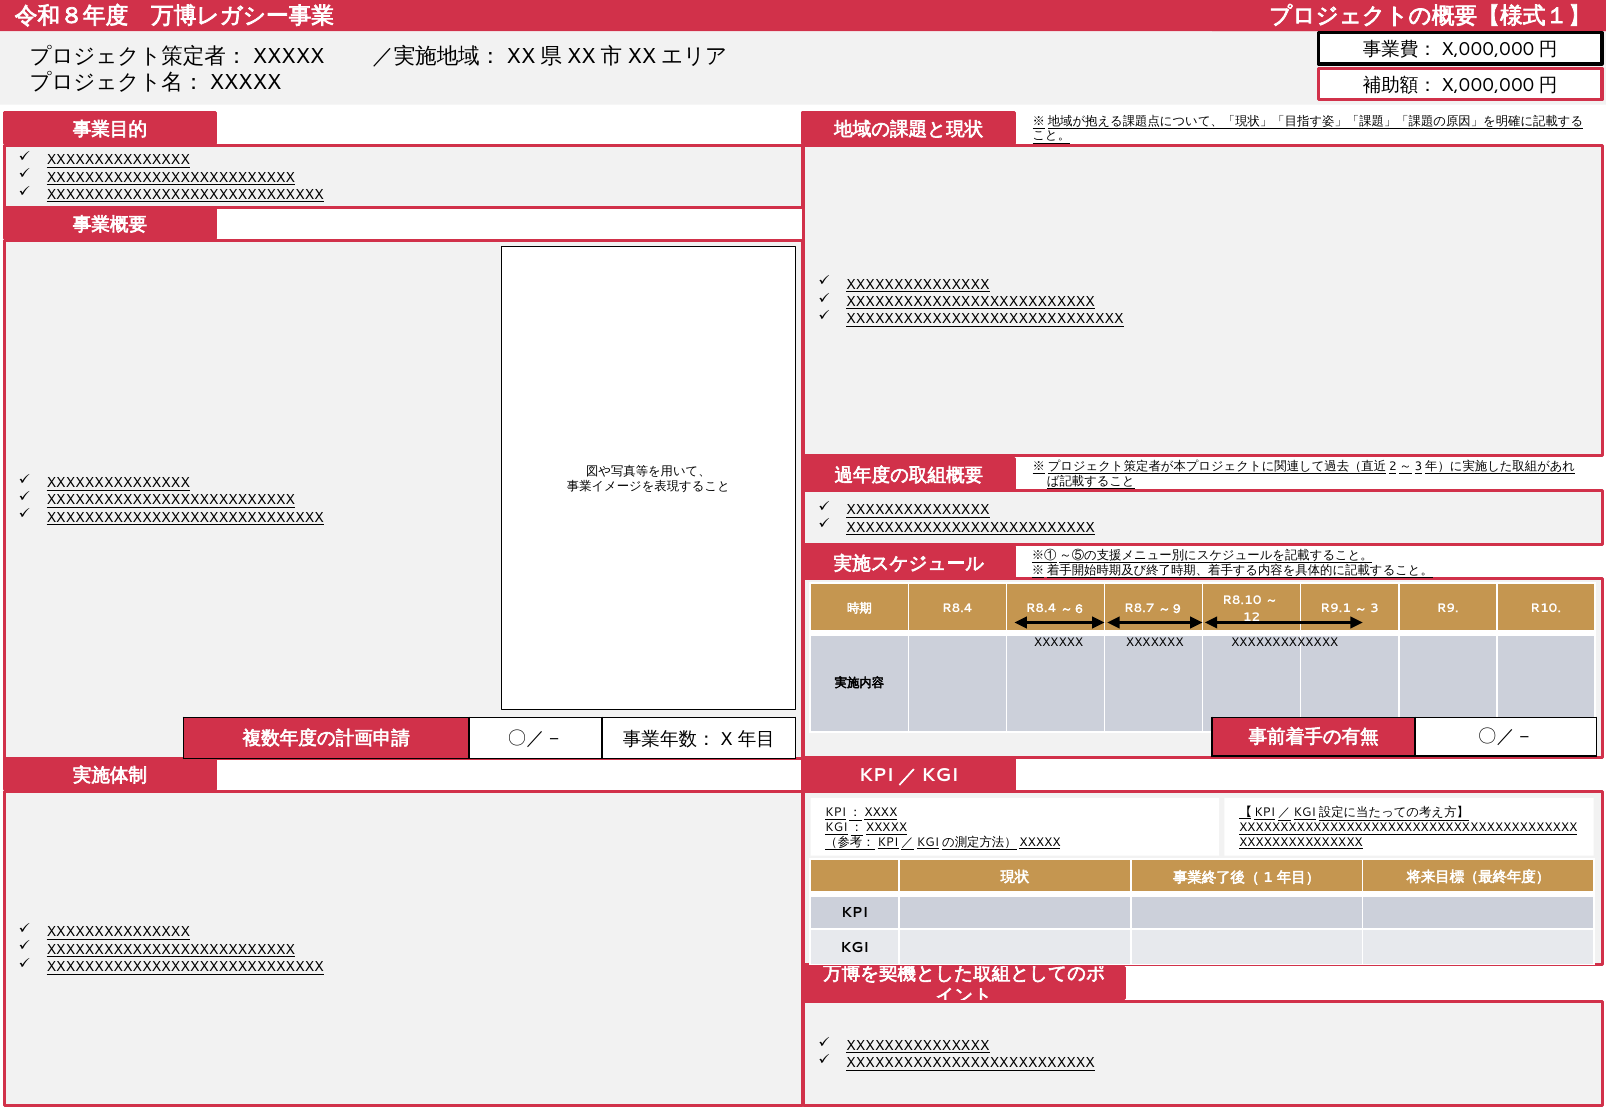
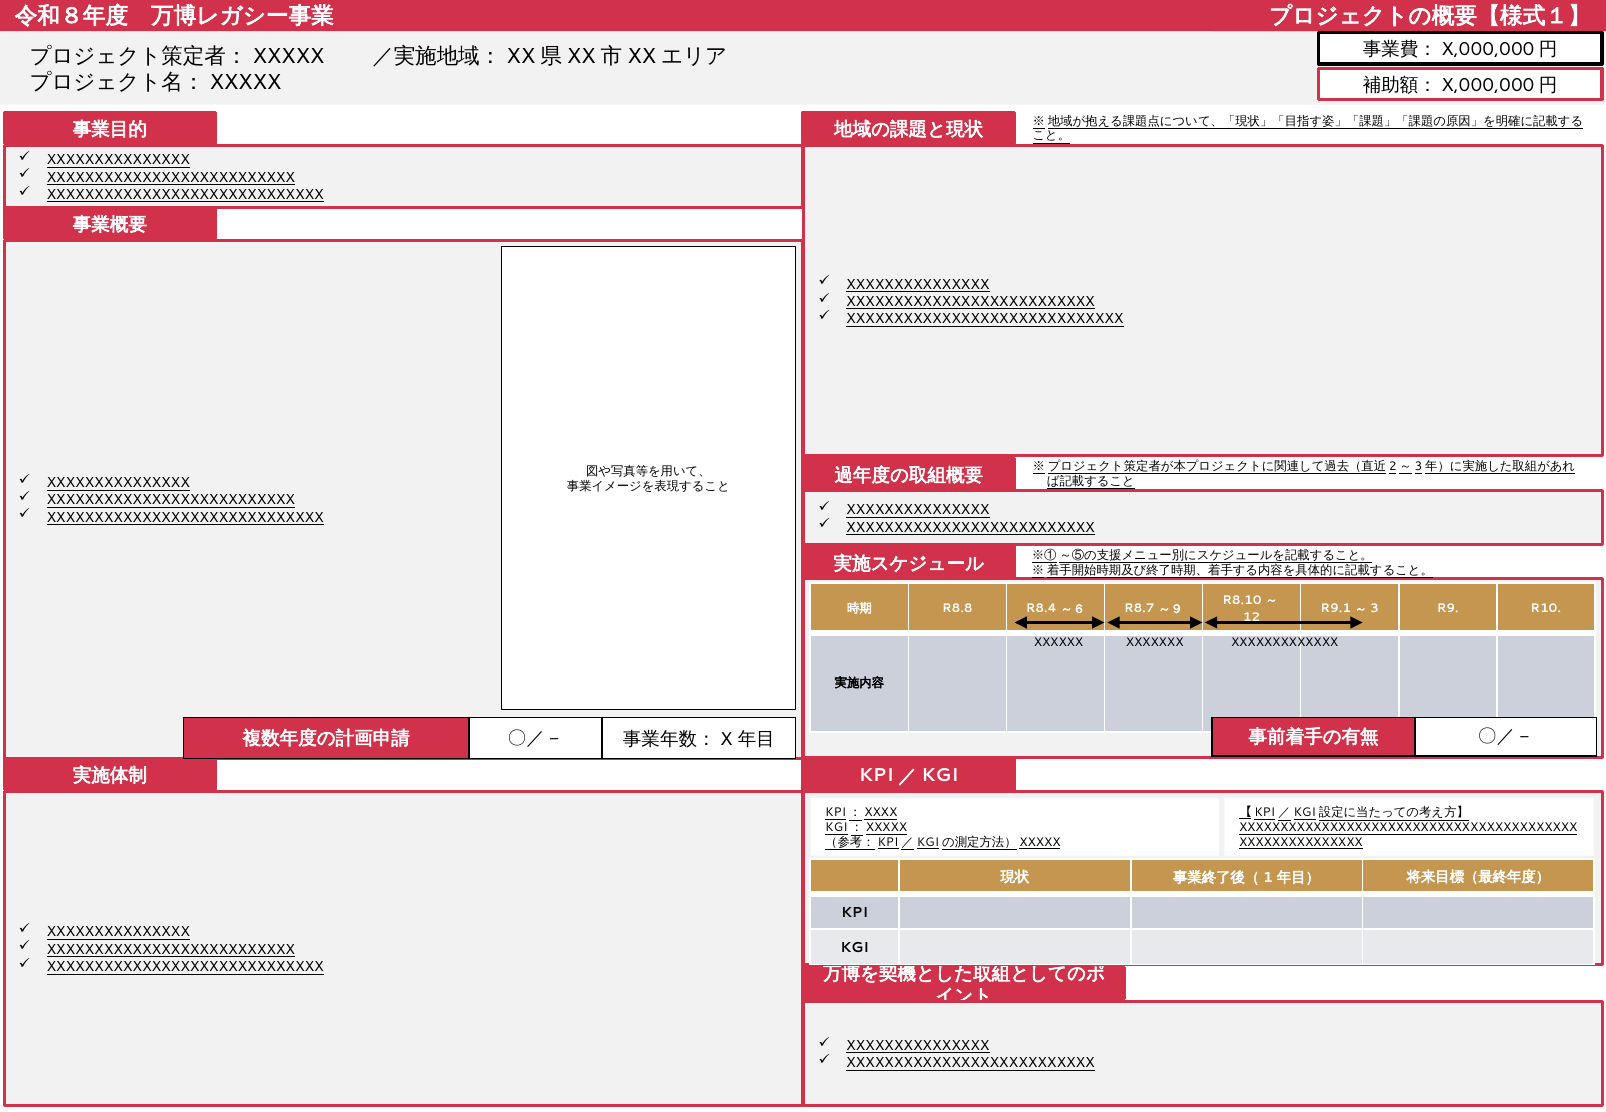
R8.4: R8.4 -> R8.8 (957, 609)
